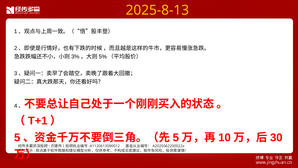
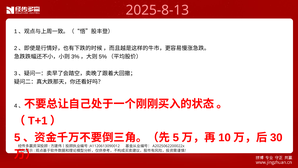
2025-8-13 colour: yellow -> pink (157, 10)
